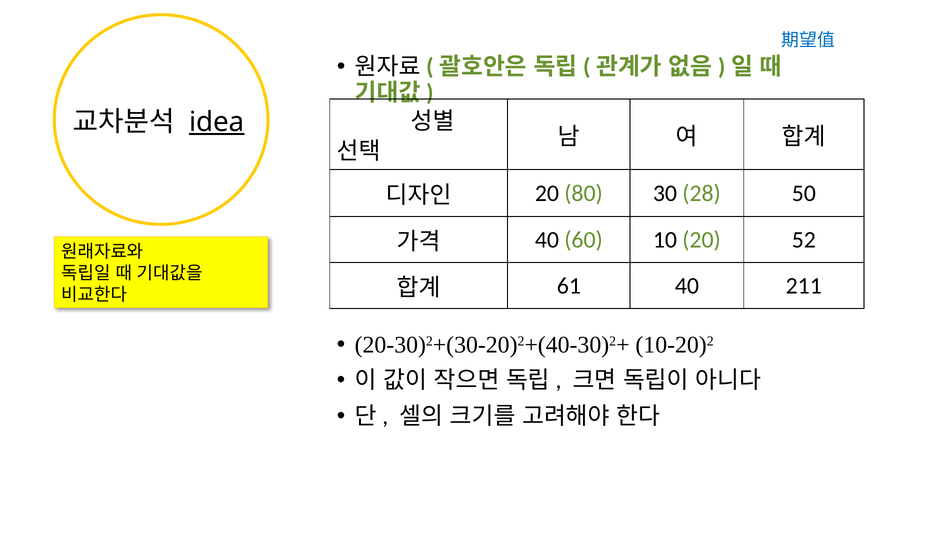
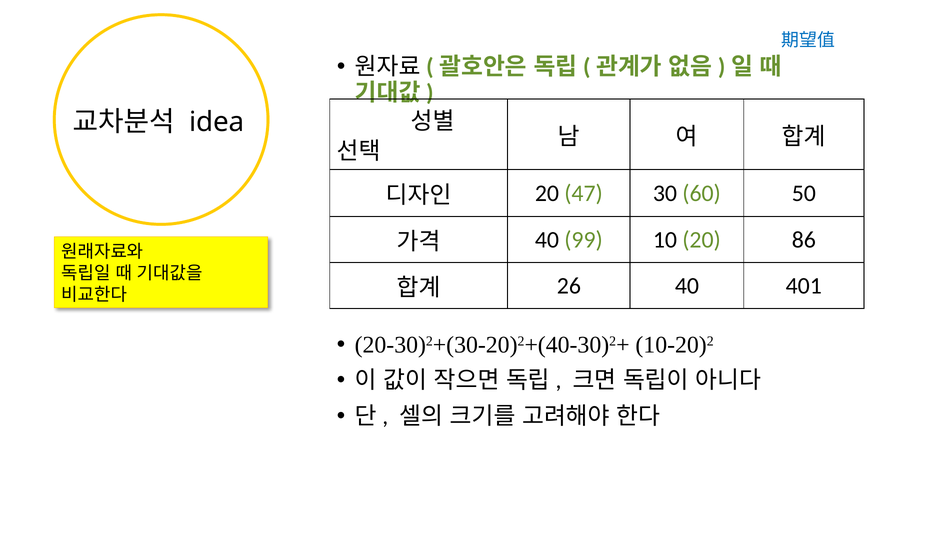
idea underline: present -> none (217, 122)
80: 80 -> 47 (584, 193)
28: 28 -> 60 (702, 193)
60: 60 -> 99 (584, 240)
52: 52 -> 86 (804, 240)
61: 61 -> 26 (569, 286)
211: 211 -> 401 (804, 286)
